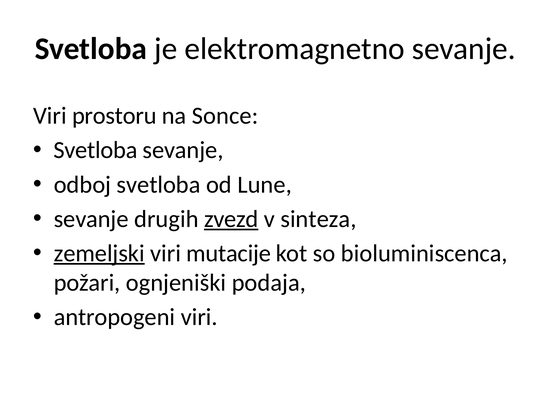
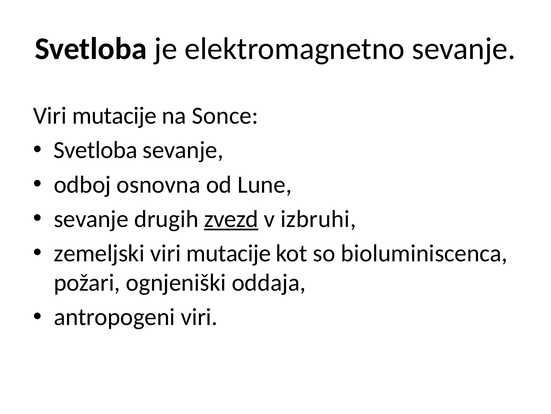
prostoru: prostoru -> mutacije (114, 116)
odboj svetloba: svetloba -> osnovna (159, 184)
sinteza: sinteza -> izbruhi (318, 219)
zemeljski underline: present -> none (99, 253)
podaja: podaja -> oddaja (269, 282)
